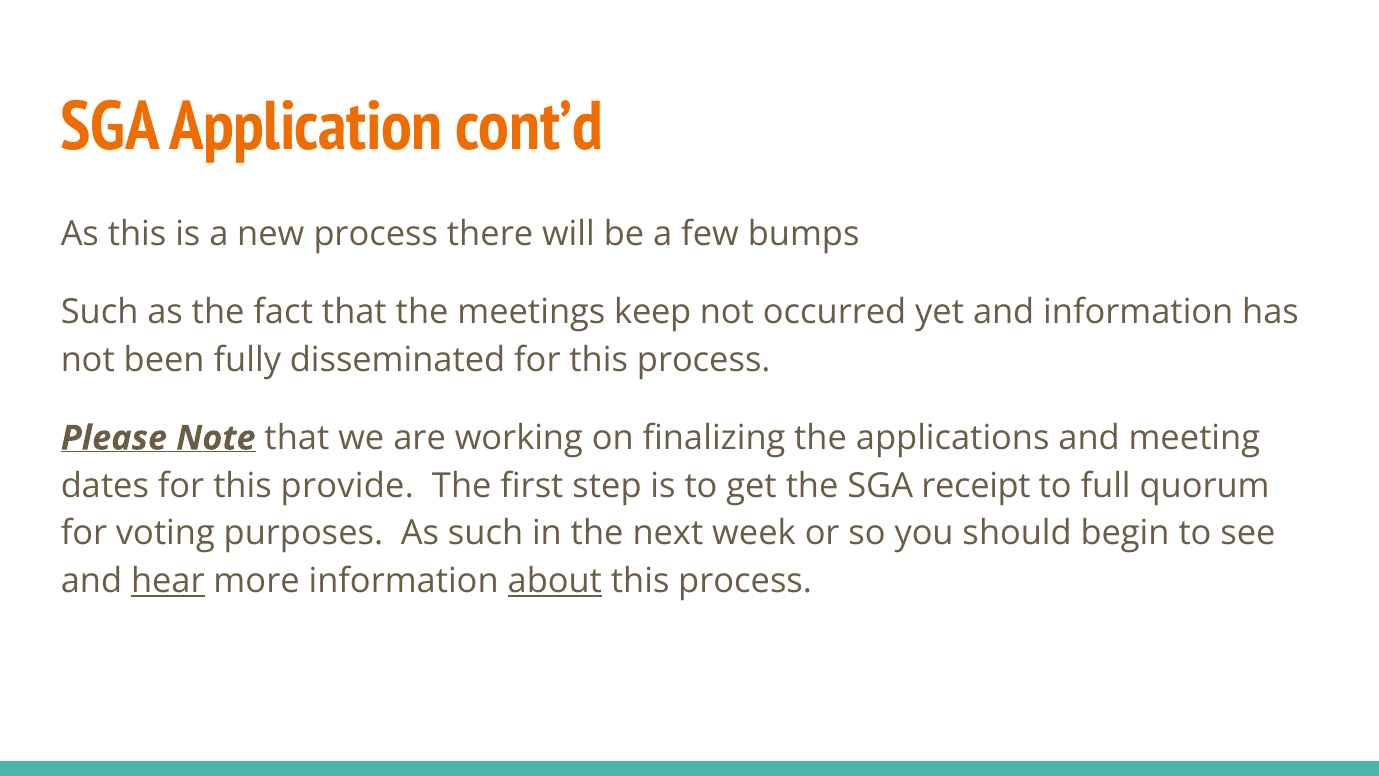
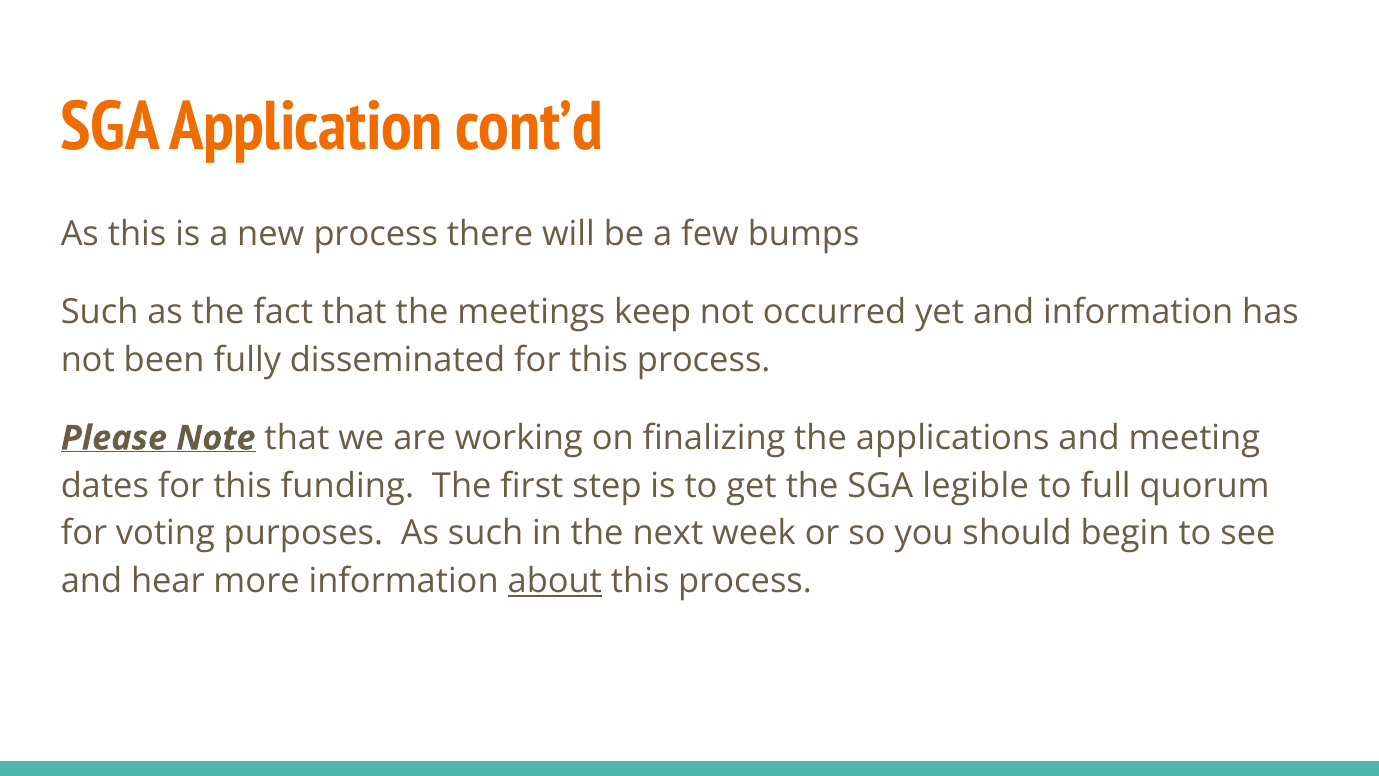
provide: provide -> funding (347, 486)
receipt: receipt -> legible (976, 486)
hear underline: present -> none (168, 581)
